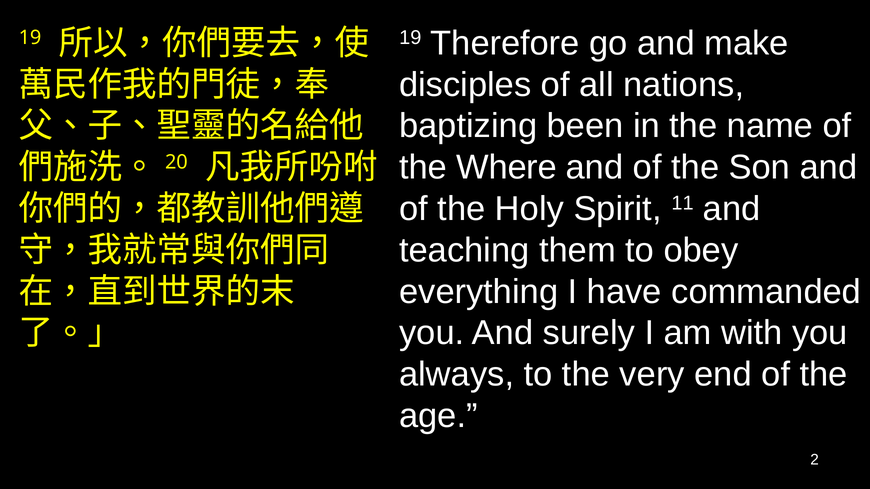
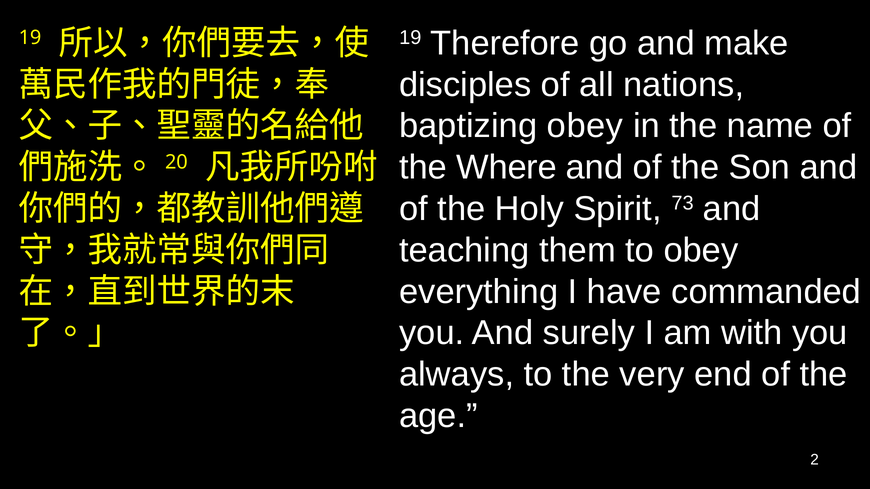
baptizing been: been -> obey (585, 126)
11: 11 -> 73 (683, 203)
